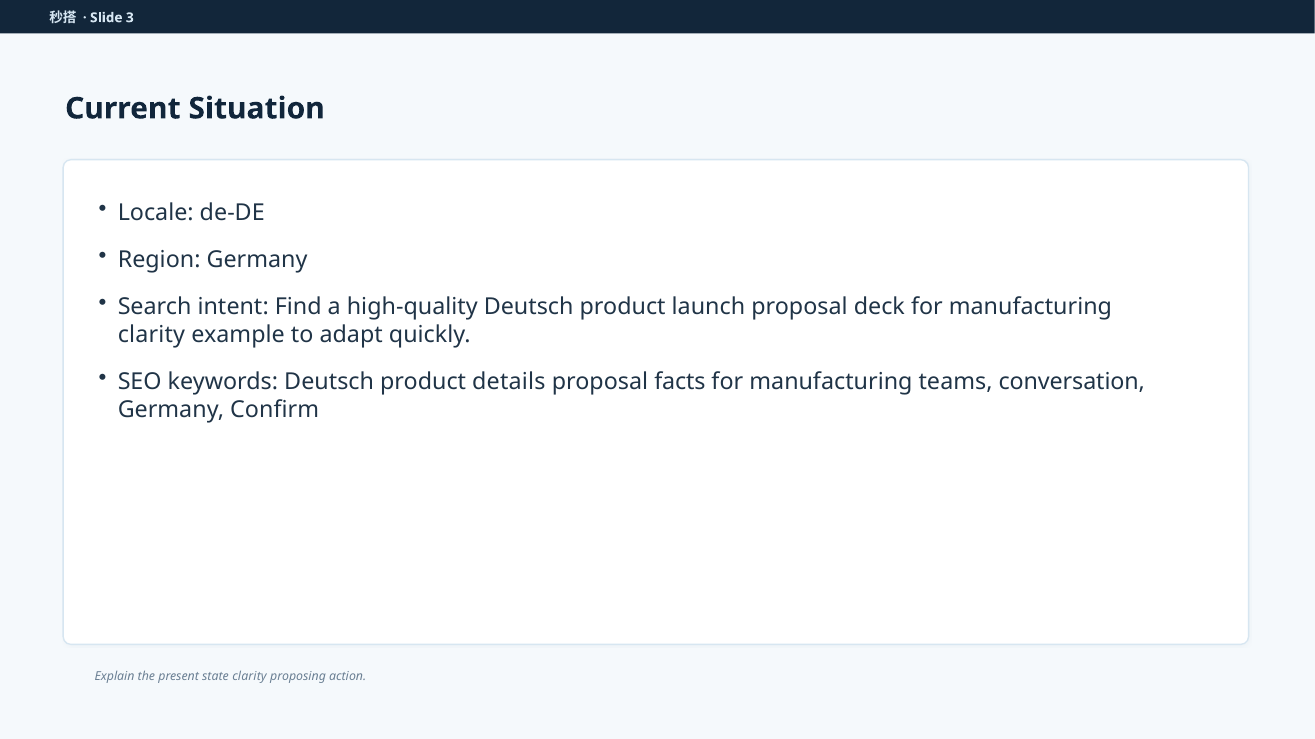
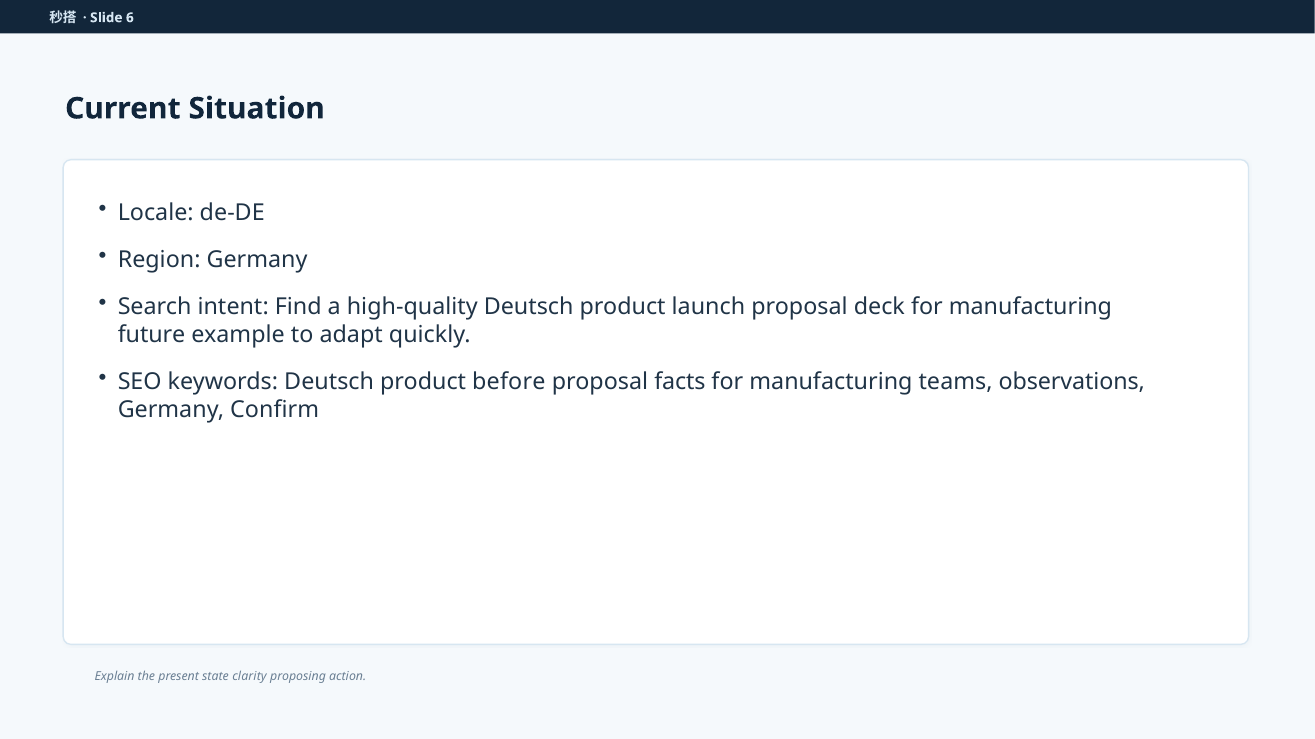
3: 3 -> 6 (130, 18)
clarity: clarity -> future (152, 335)
details: details -> before (509, 382)
conversation: conversation -> observations (1072, 382)
